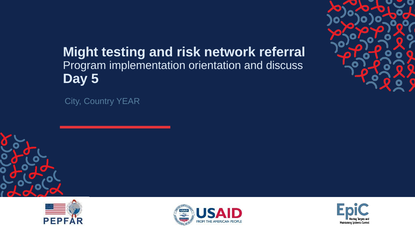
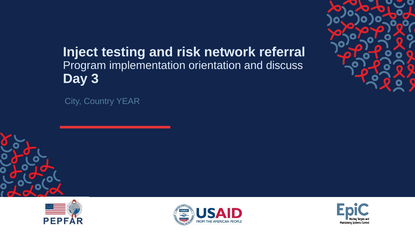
Might: Might -> Inject (80, 52)
5: 5 -> 3 (95, 79)
